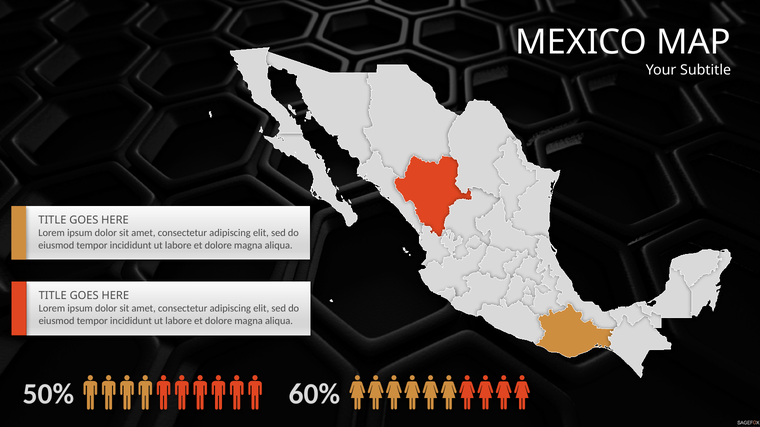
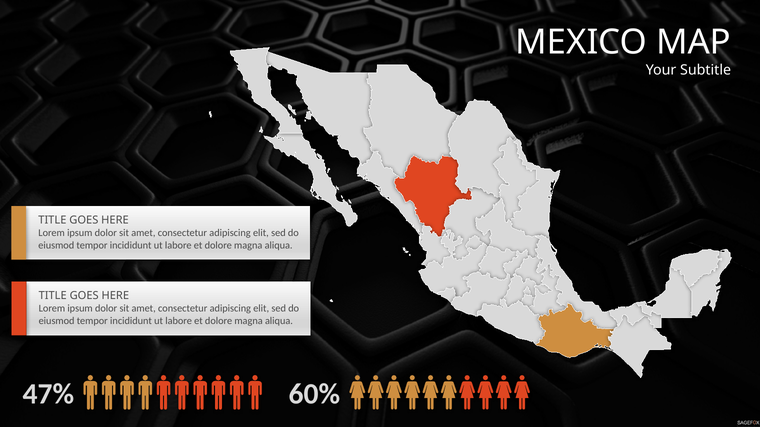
50%: 50% -> 47% (49, 395)
